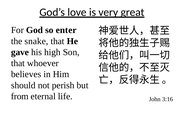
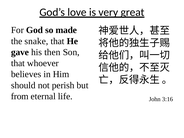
enter: enter -> made (66, 30)
high: high -> then (52, 52)
